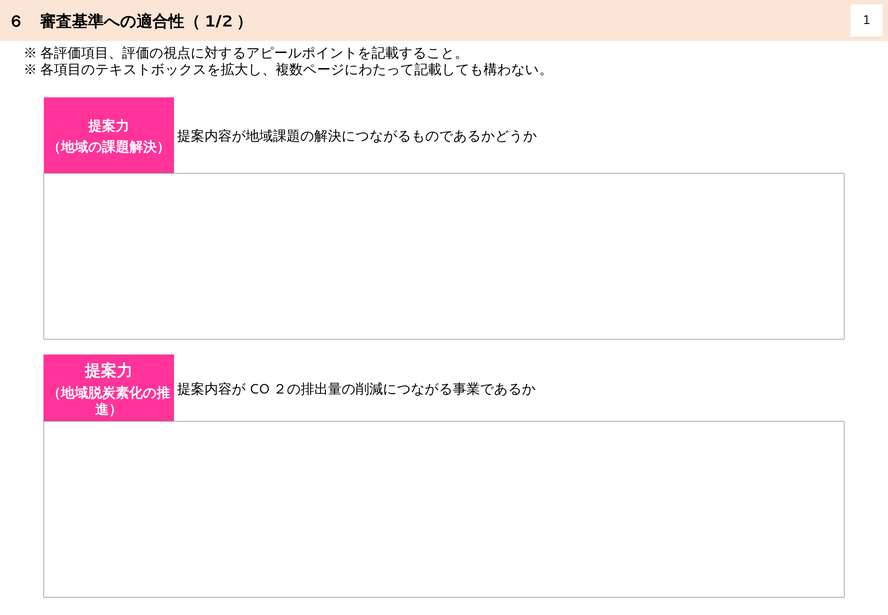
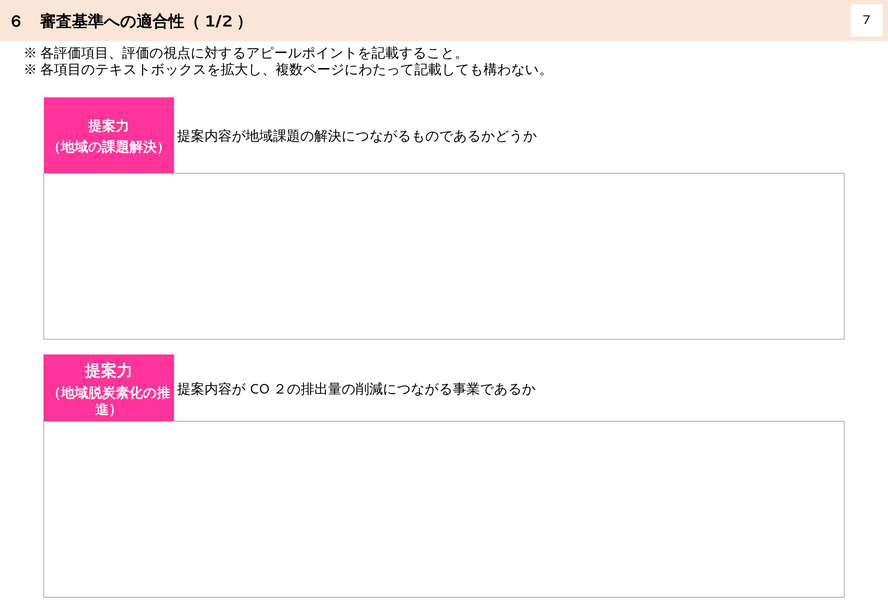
1: 1 -> 7 (867, 20)
